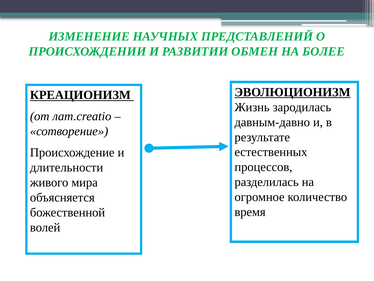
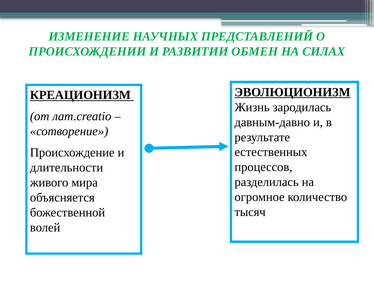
БОЛЕЕ: БОЛЕЕ -> СИЛАХ (324, 51)
время: время -> тысяч (250, 212)
